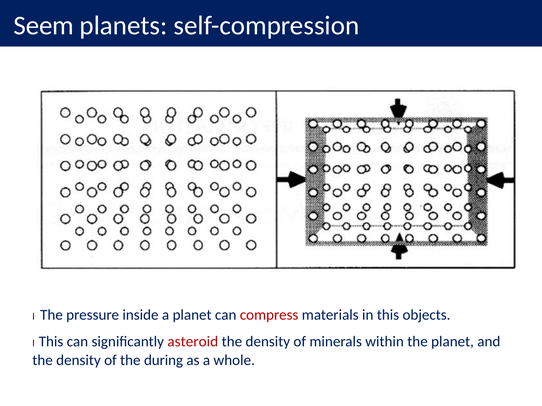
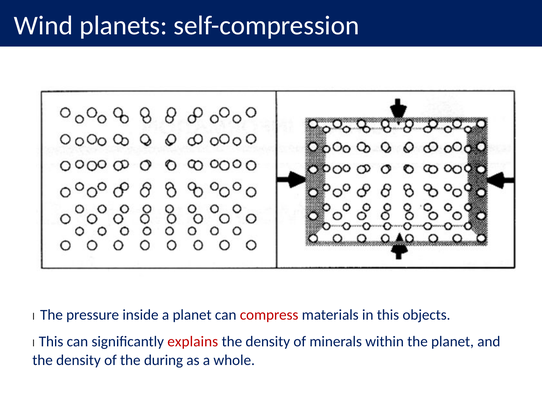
Seem: Seem -> Wind (44, 25)
asteroid: asteroid -> explains (193, 342)
